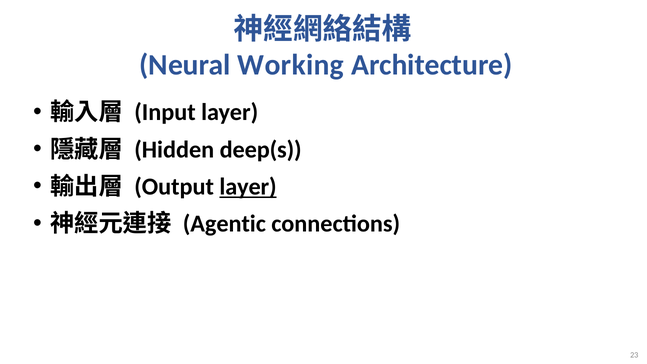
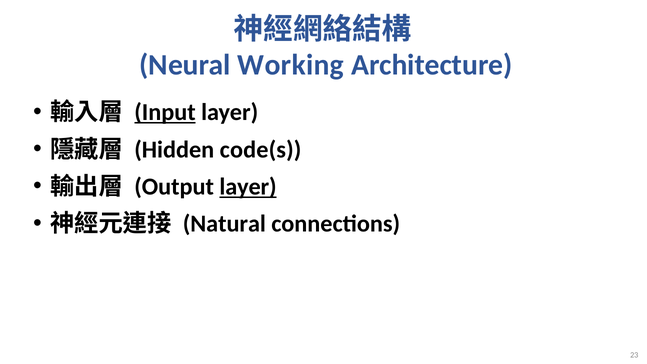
Input underline: none -> present (165, 112)
deep(s: deep(s -> code(s (261, 149)
Agentic: Agentic -> Natural (224, 224)
